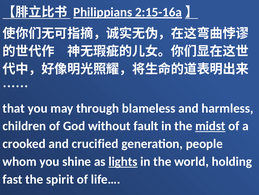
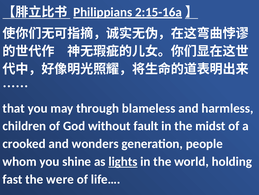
midst underline: present -> none (210, 126)
crucified: crucified -> wonders (95, 143)
spirit: spirit -> were (60, 179)
